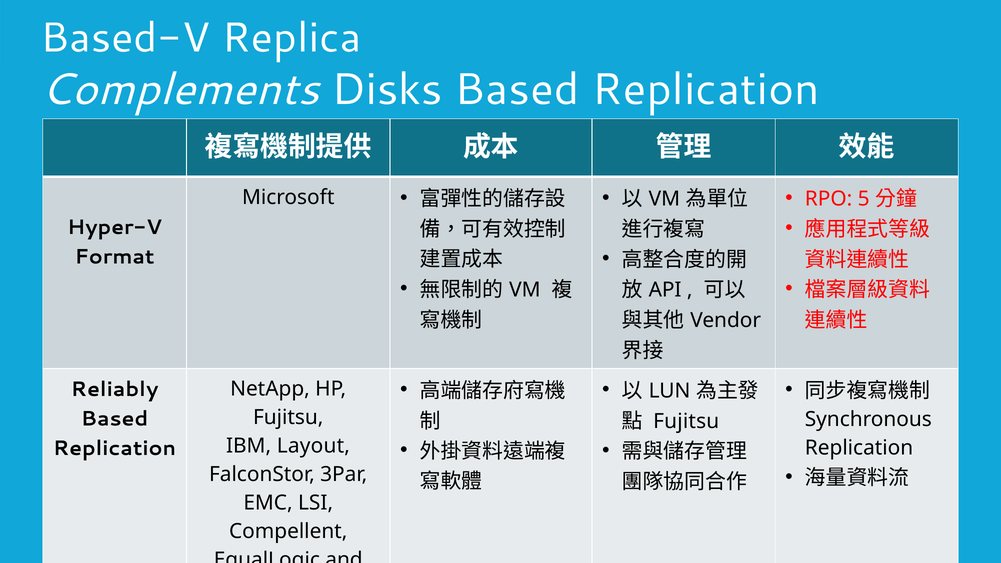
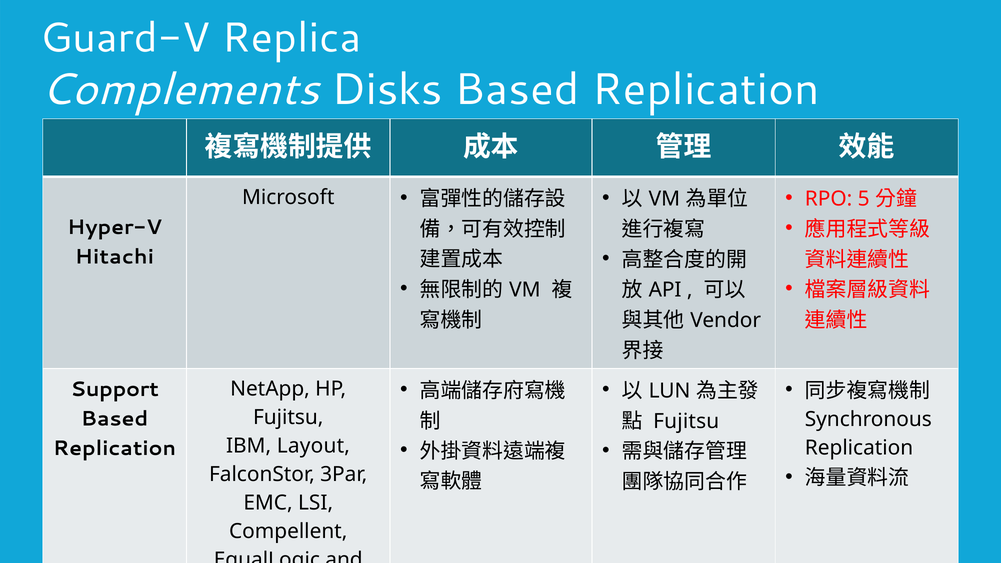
Based-V: Based-V -> Guard-V (125, 38)
Format: Format -> Hitachi (114, 257)
Reliably: Reliably -> Support (115, 390)
